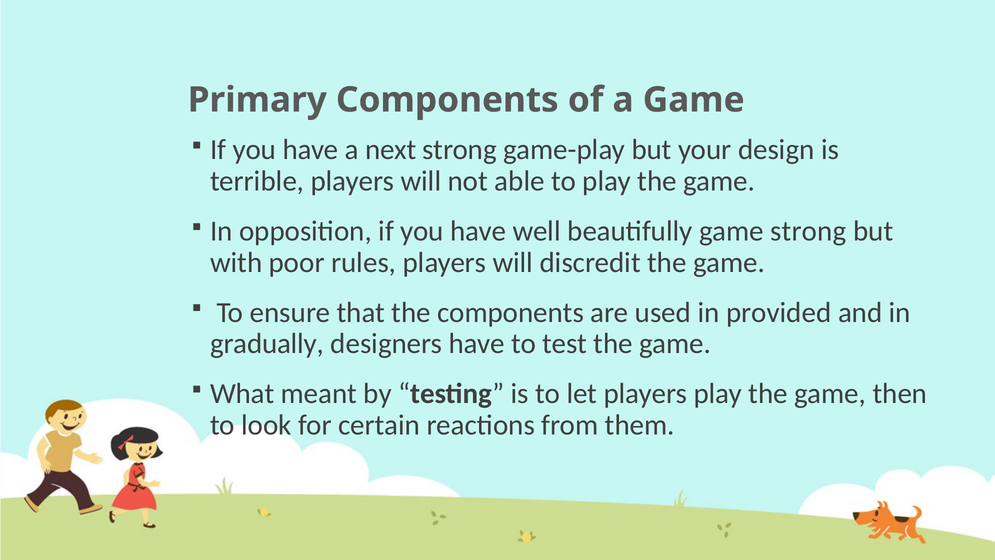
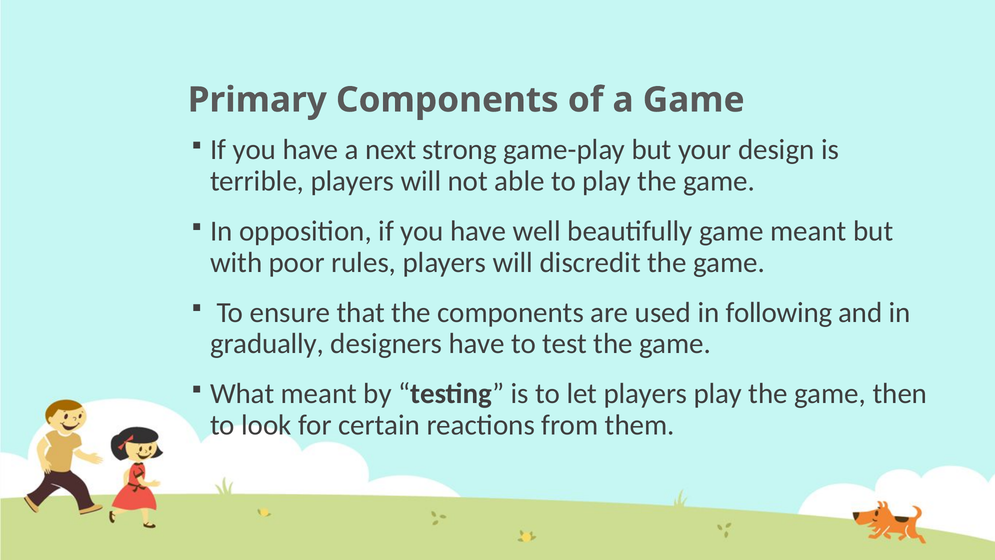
game strong: strong -> meant (808, 231)
provided: provided -> following (779, 312)
